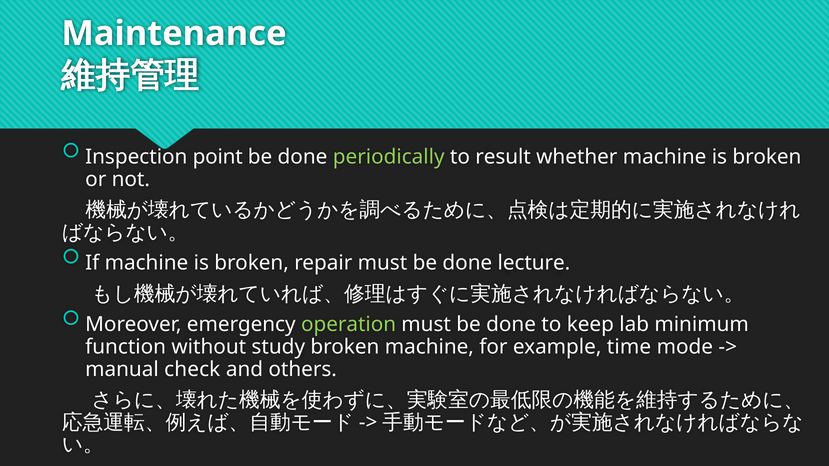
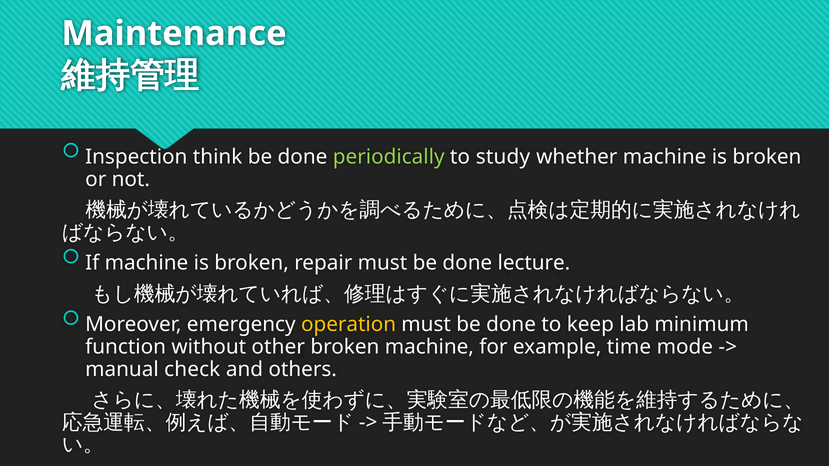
point: point -> think (218, 157)
result: result -> study (503, 157)
operation colour: light green -> yellow (349, 325)
study: study -> other (278, 347)
